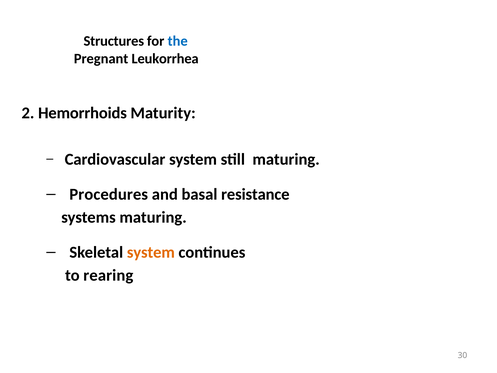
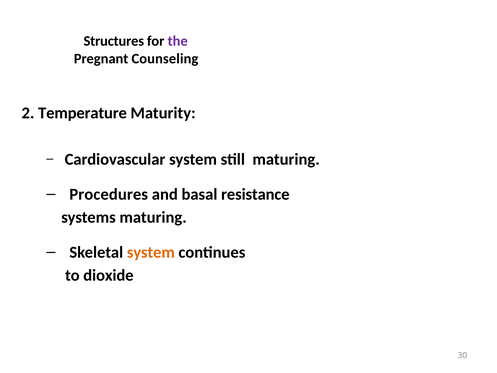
the colour: blue -> purple (178, 41)
Leukorrhea: Leukorrhea -> Counseling (165, 59)
Hemorrhoids: Hemorrhoids -> Temperature (82, 113)
rearing: rearing -> dioxide (108, 275)
